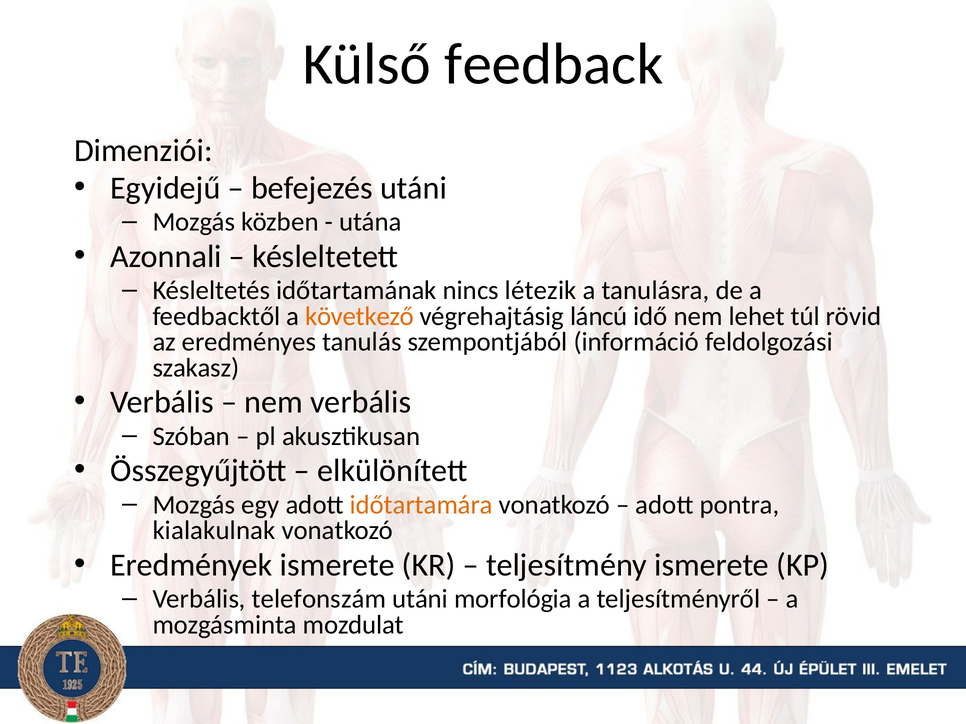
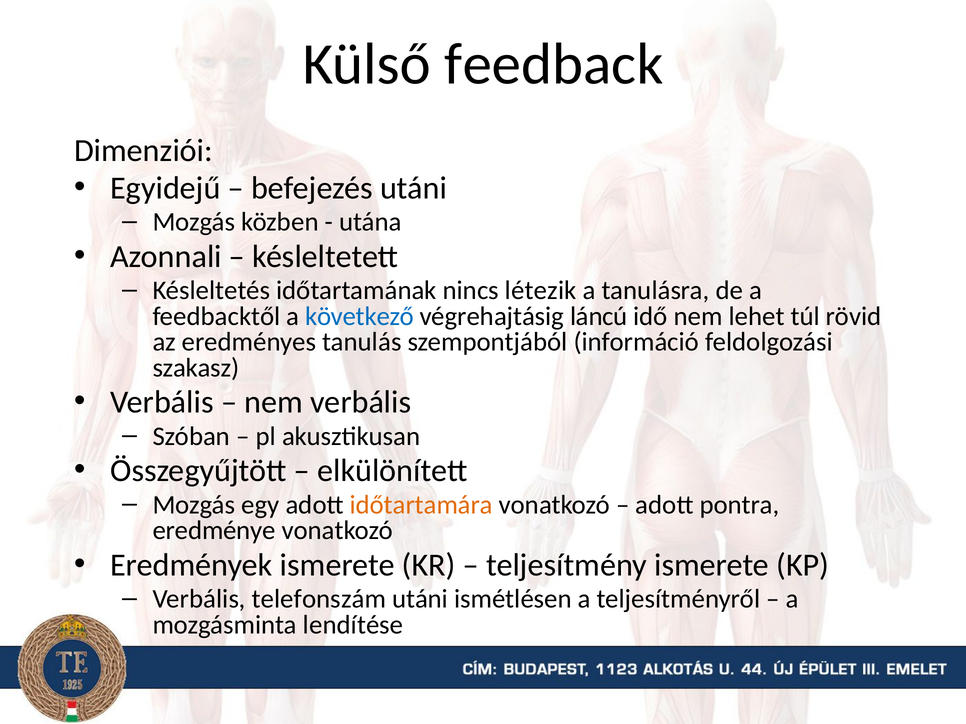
következő colour: orange -> blue (360, 316)
kialakulnak: kialakulnak -> eredménye (214, 531)
morfológia: morfológia -> ismétlésen (513, 599)
mozdulat: mozdulat -> lendítése (353, 625)
